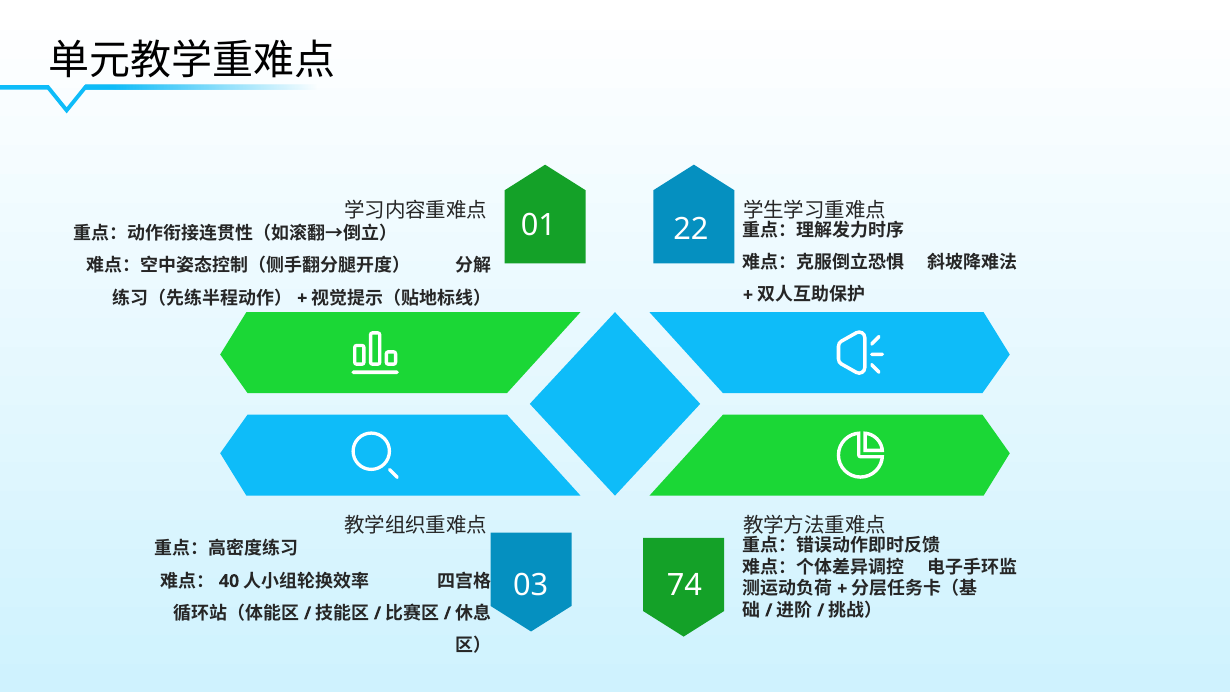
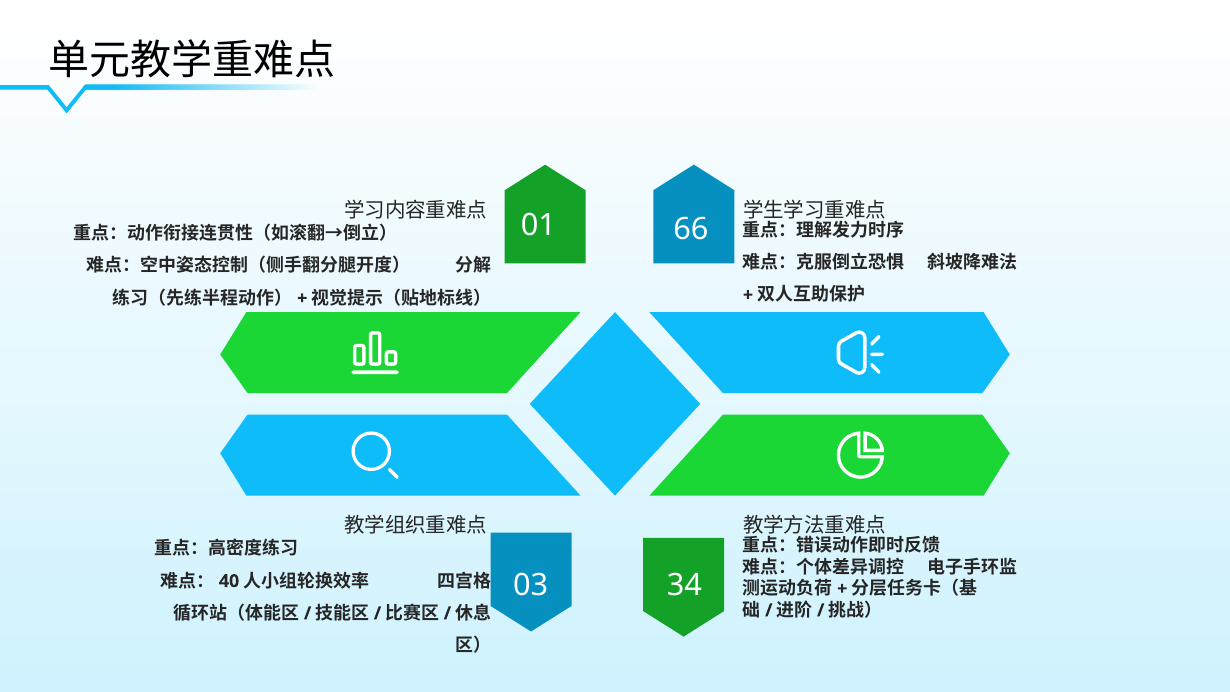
22: 22 -> 66 (691, 229)
74: 74 -> 34 (684, 585)
